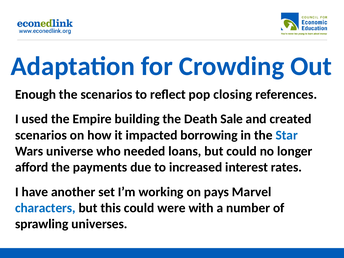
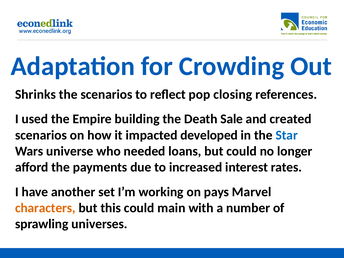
Enough: Enough -> Shrinks (35, 94)
borrowing: borrowing -> developed (209, 135)
characters colour: blue -> orange (45, 208)
were: were -> main (171, 208)
